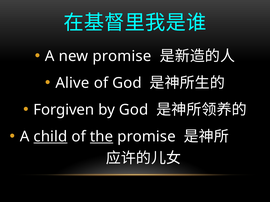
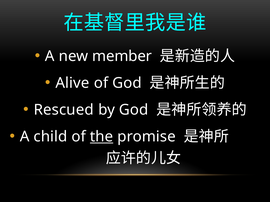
new promise: promise -> member (122, 56)
Forgiven: Forgiven -> Rescued (64, 110)
child underline: present -> none (50, 137)
